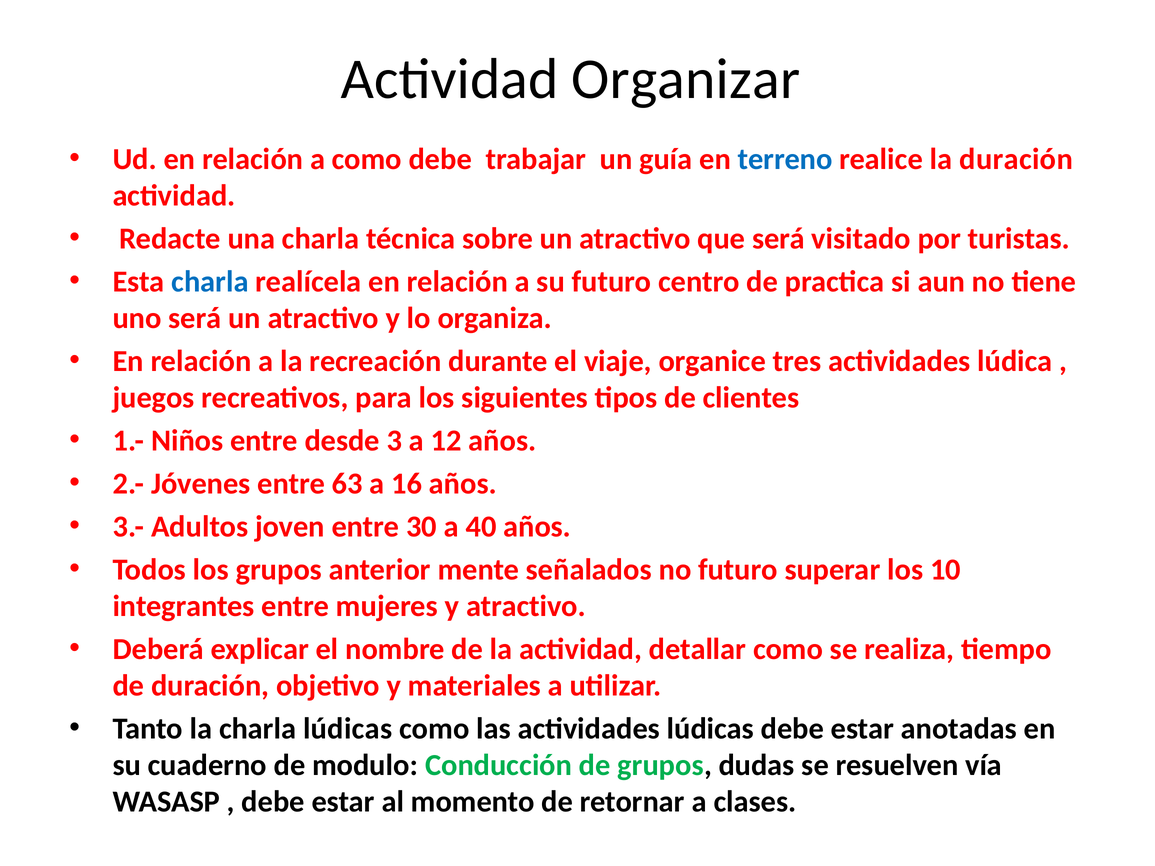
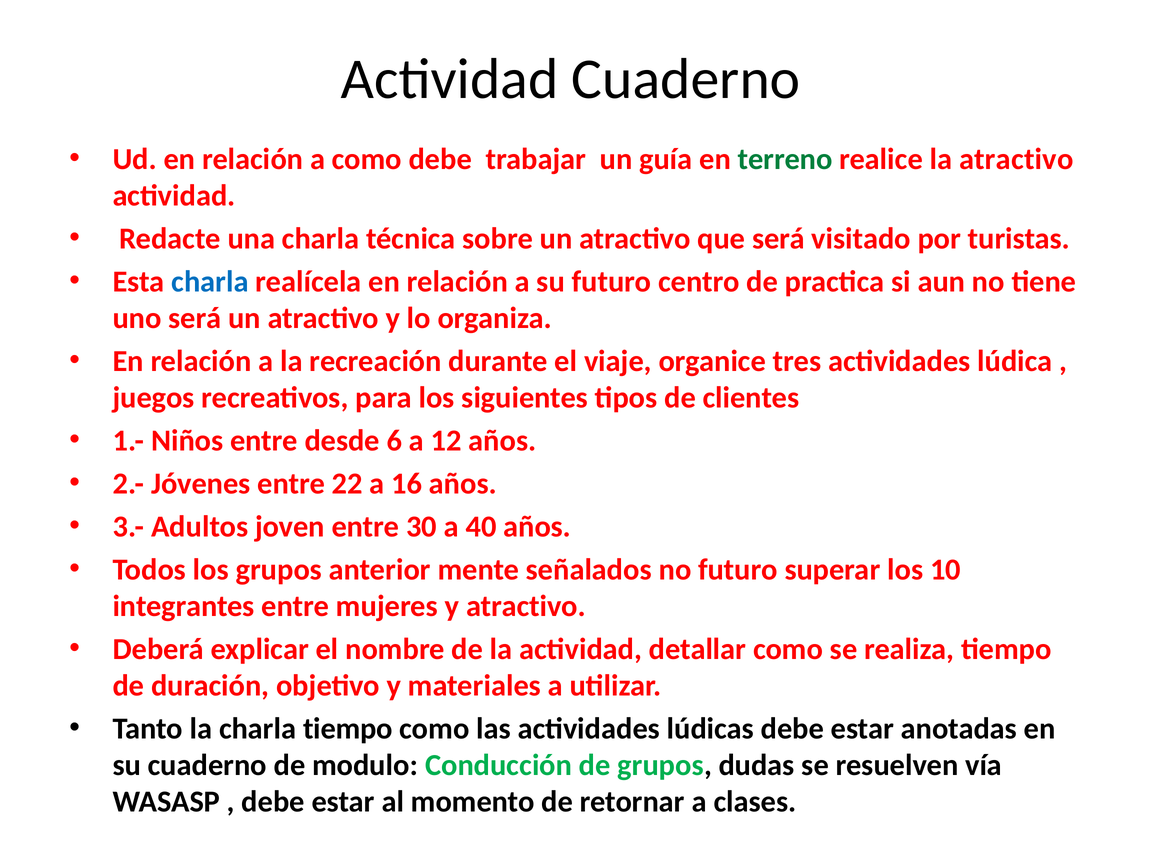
Actividad Organizar: Organizar -> Cuaderno (686, 79)
terreno colour: blue -> green (785, 159)
la duración: duración -> atractivo (1016, 159)
3: 3 -> 6 (394, 441)
63: 63 -> 22 (347, 484)
charla lúdicas: lúdicas -> tiempo (348, 729)
